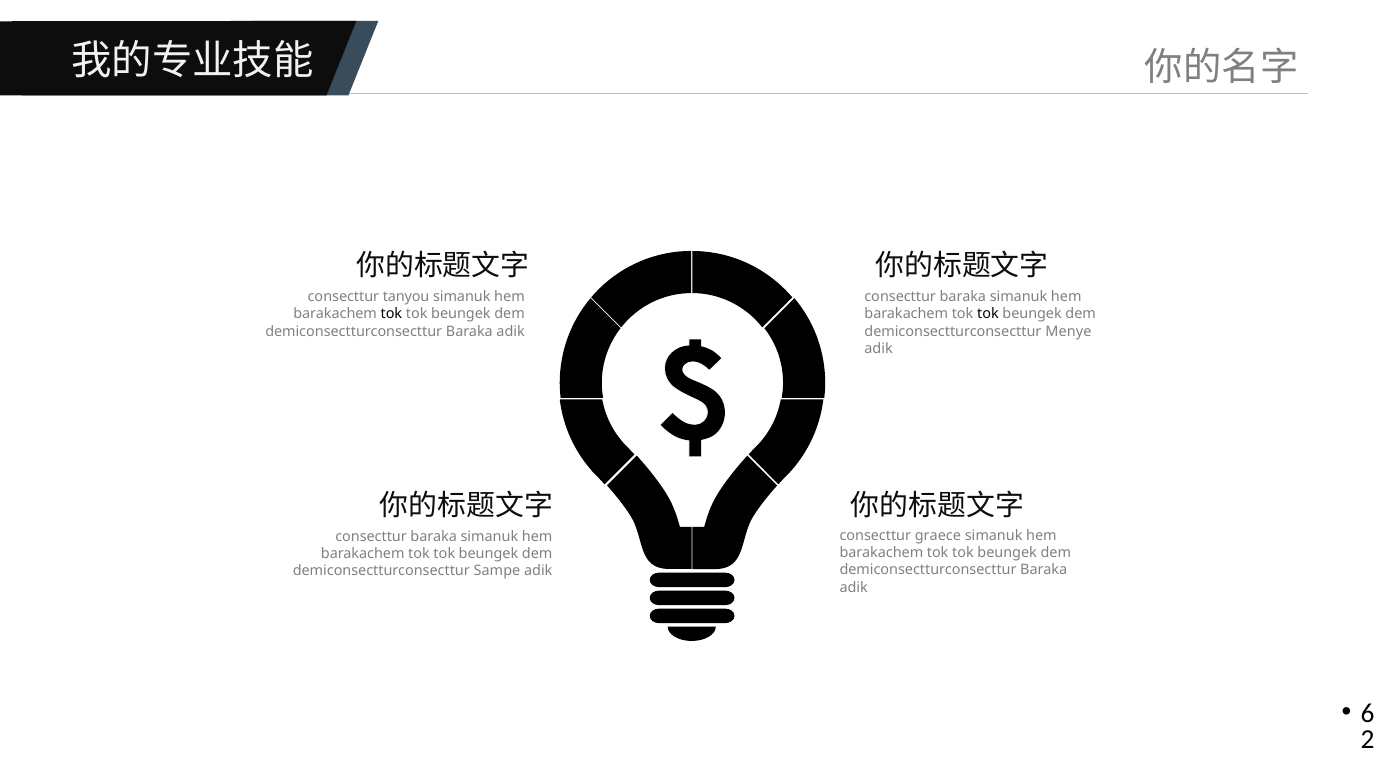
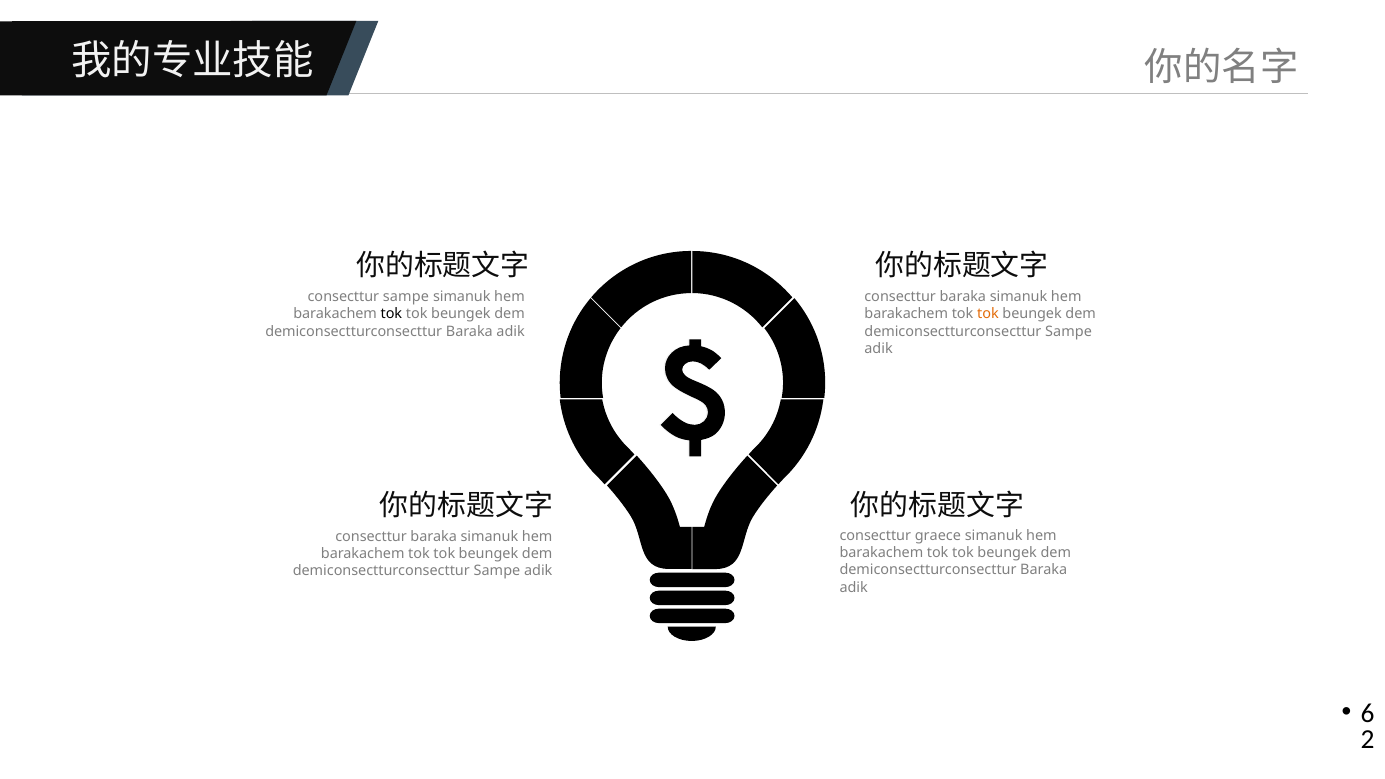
consecttur tanyou: tanyou -> sampe (406, 297)
tok colour: black -> orange (988, 314)
Menye: Menye -> Sampe (1069, 331)
